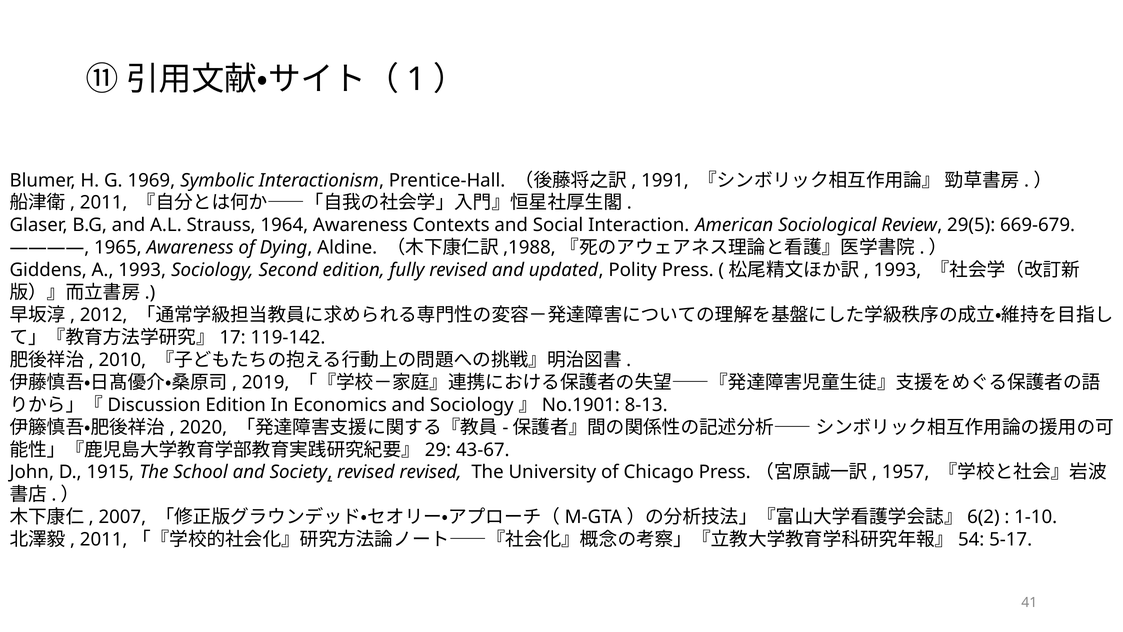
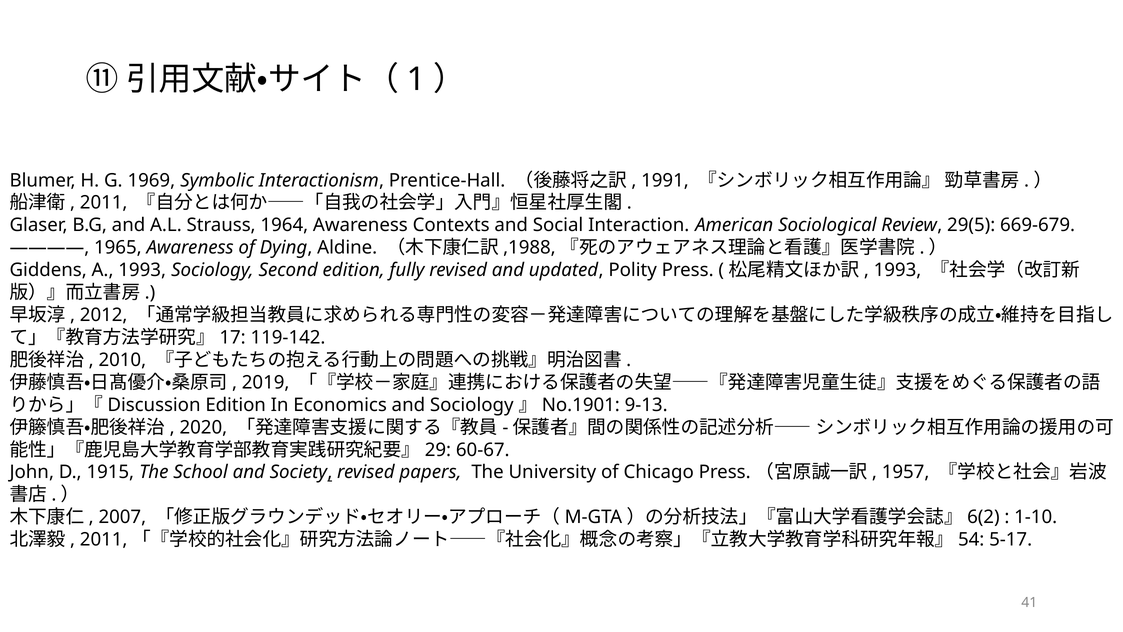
8-13: 8-13 -> 9-13 (646, 405)
43-67: 43-67 -> 60-67 (483, 450)
revised revised: revised -> papers (430, 472)
